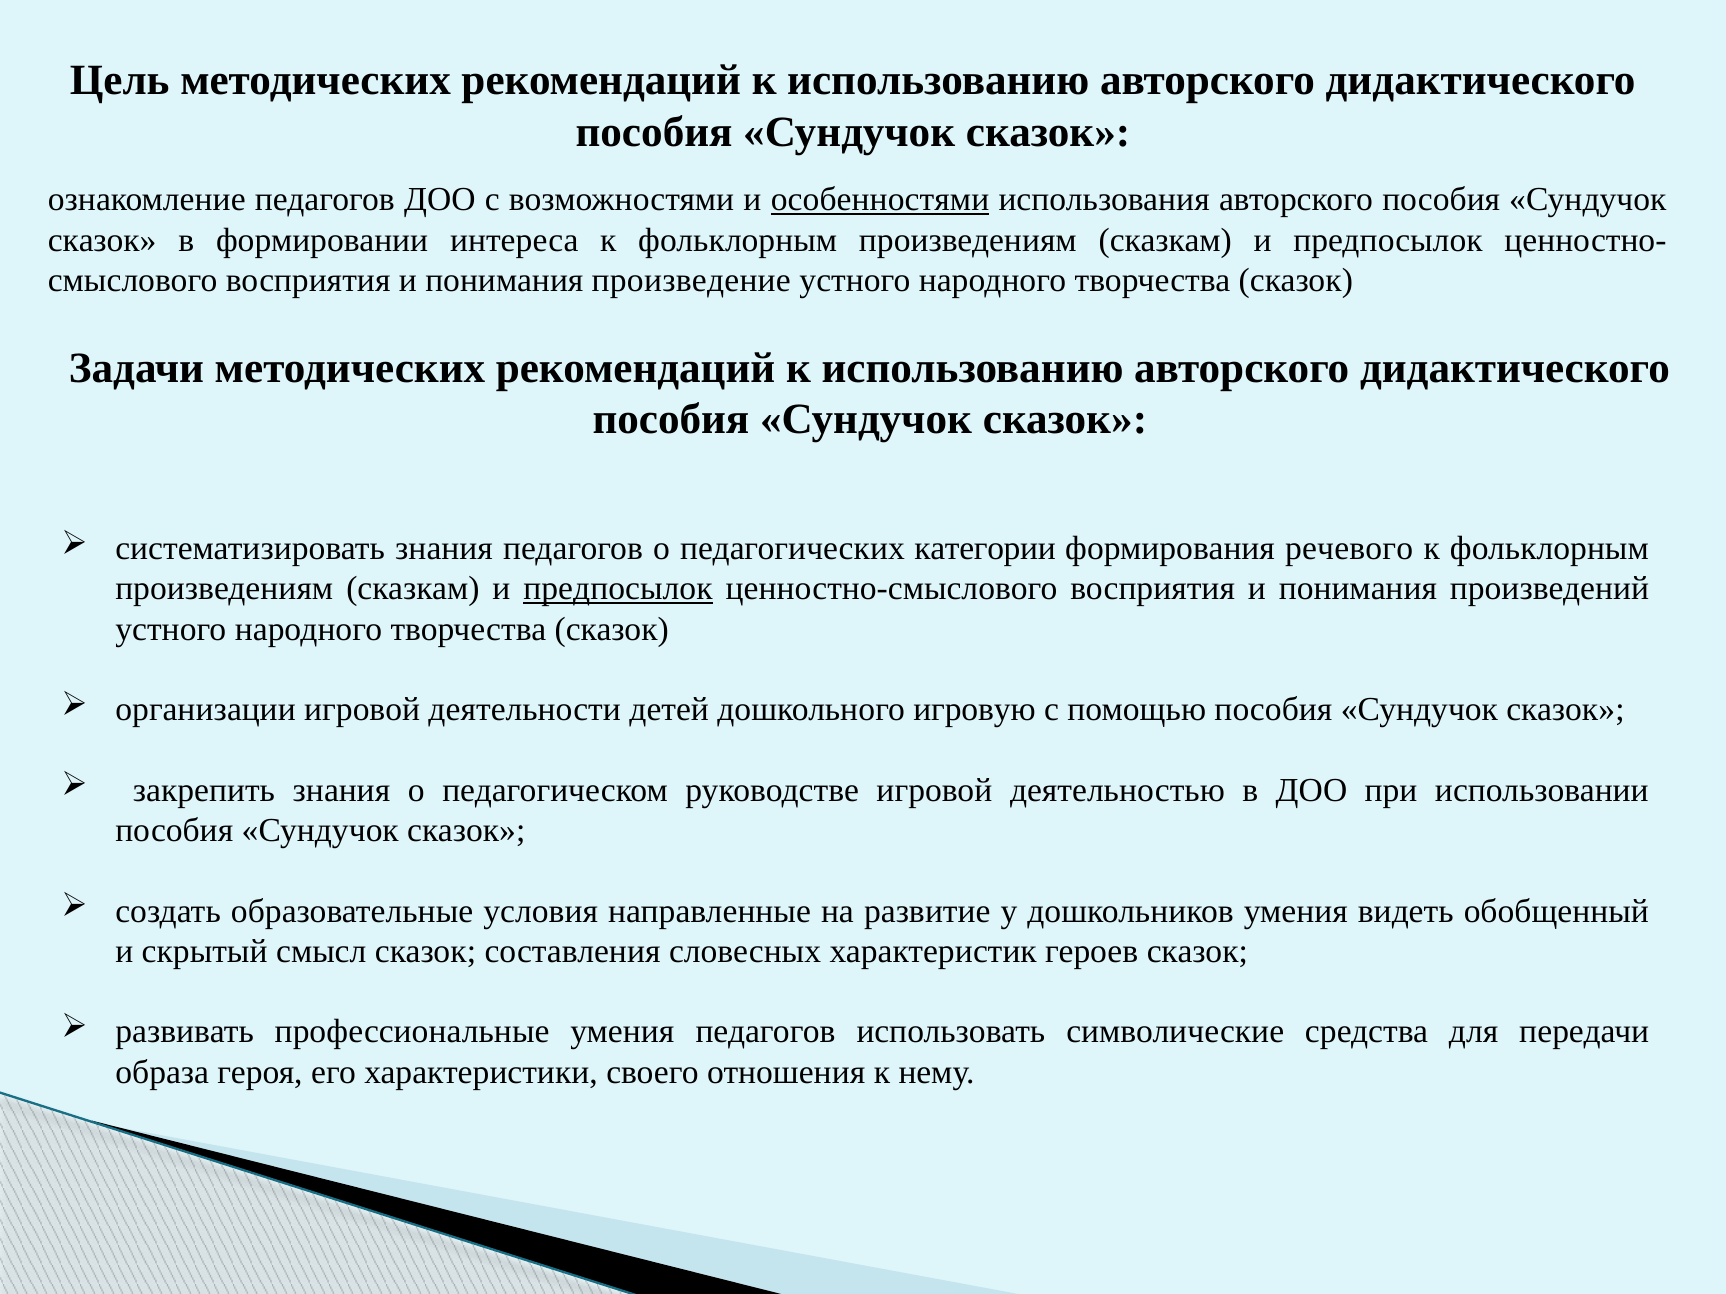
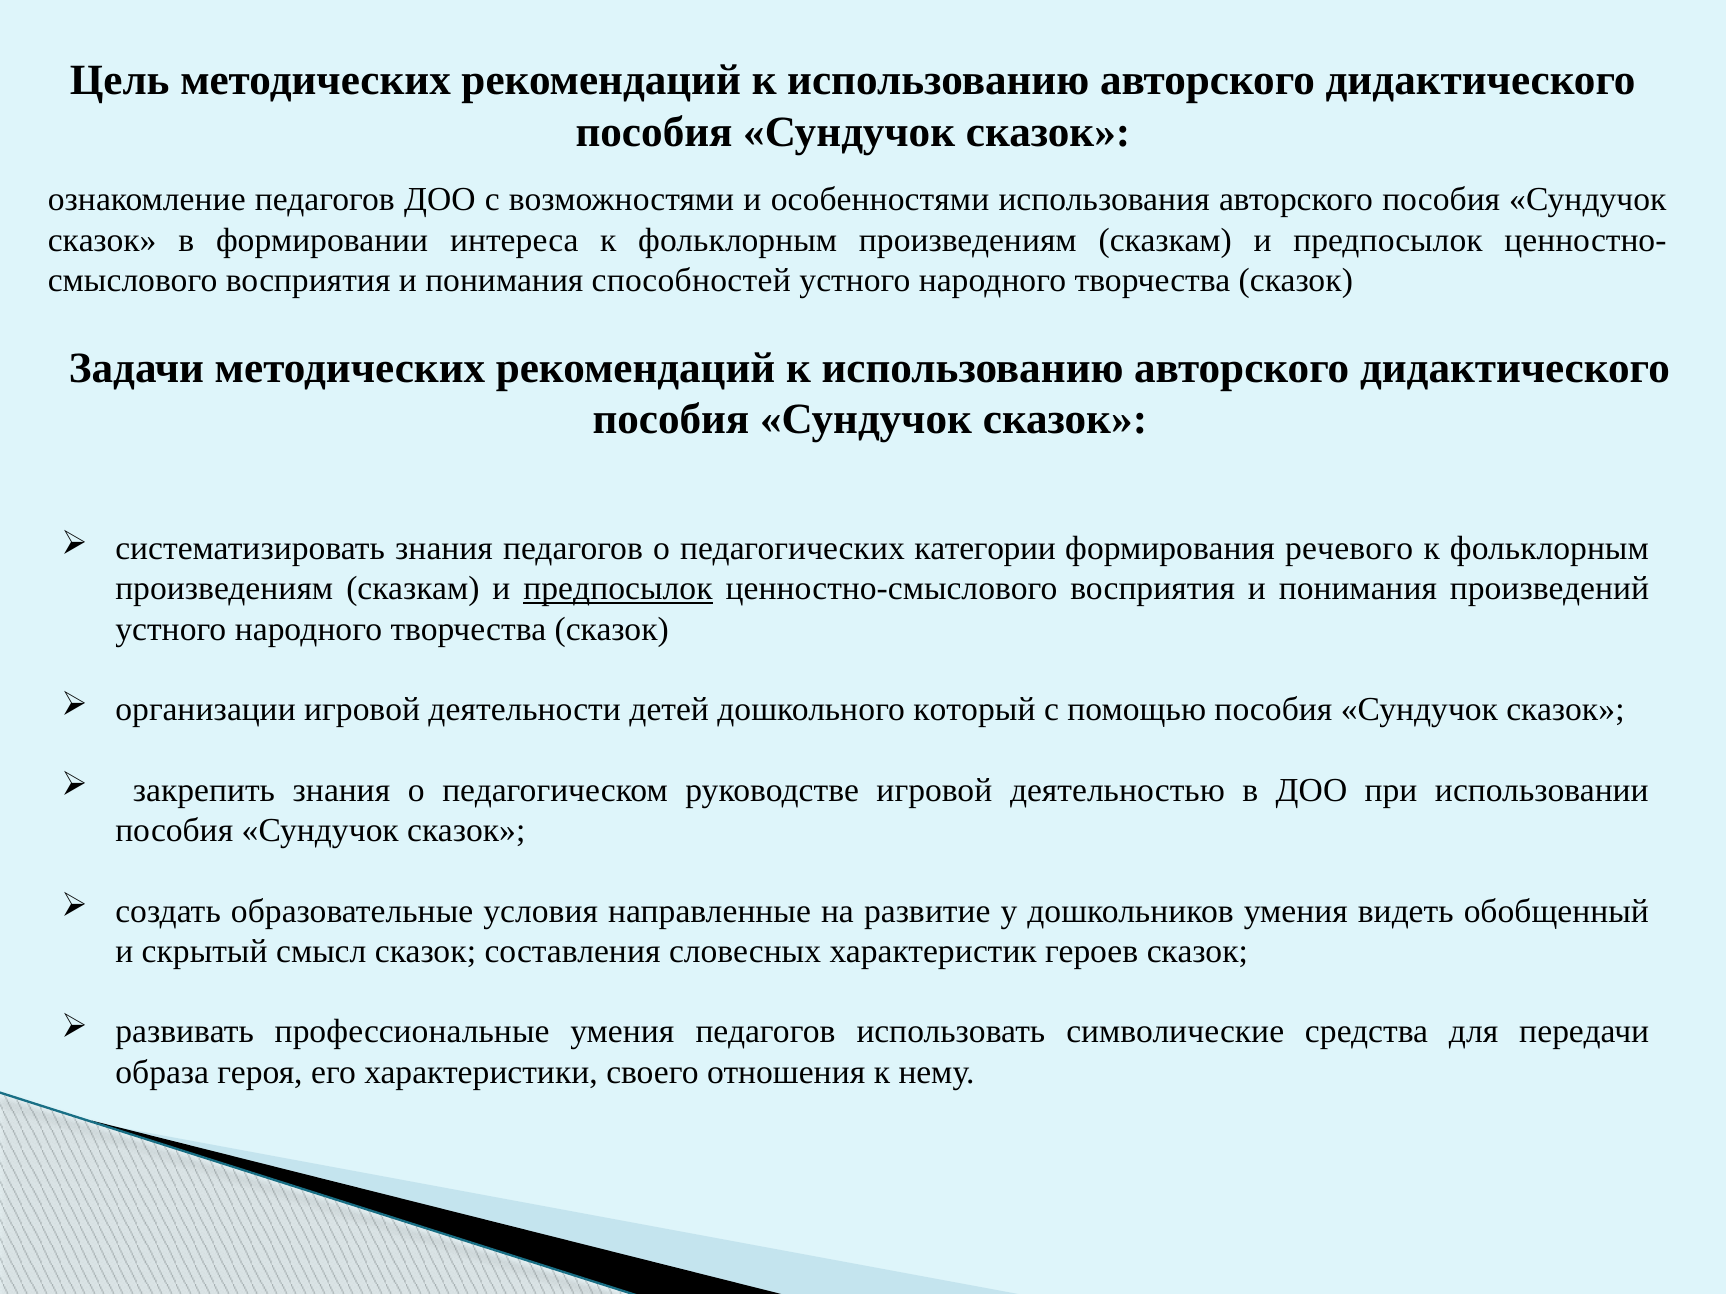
особенностями underline: present -> none (880, 200)
произведение: произведение -> способностей (691, 281)
игровую: игровую -> который (974, 710)
